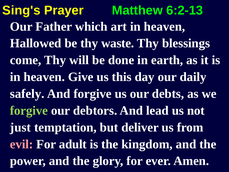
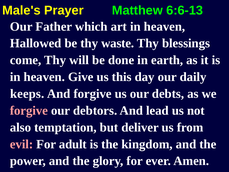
Sing's: Sing's -> Male's (21, 10)
6:2-13: 6:2-13 -> 6:6-13 (185, 10)
safely: safely -> keeps (27, 94)
forgive colour: light green -> pink (29, 110)
just: just -> also (20, 127)
